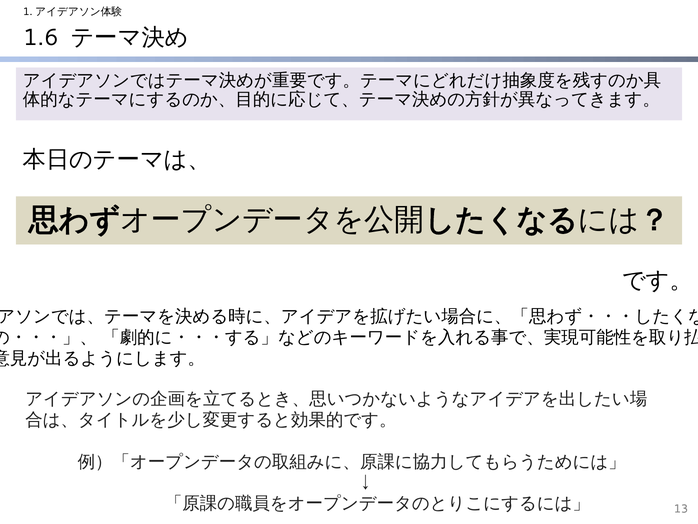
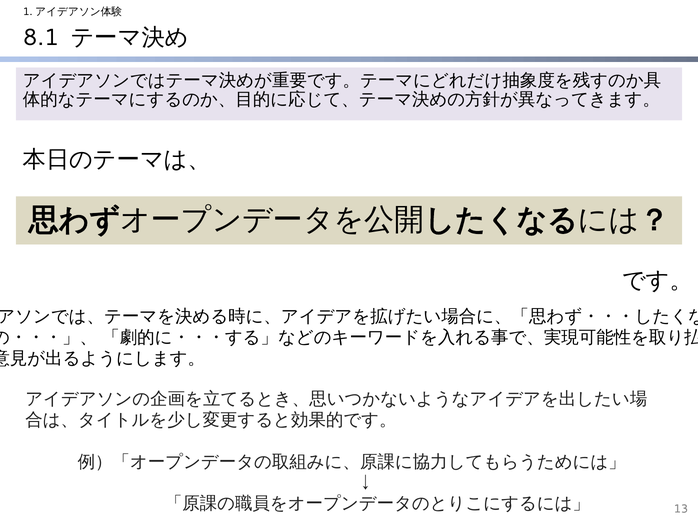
1.6: 1.6 -> 8.1 (41, 38)
